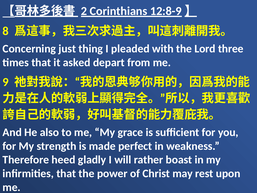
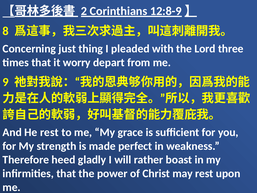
asked: asked -> worry (77, 62)
He also: also -> rest (49, 132)
